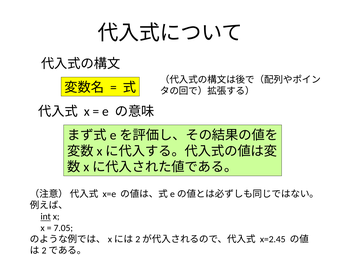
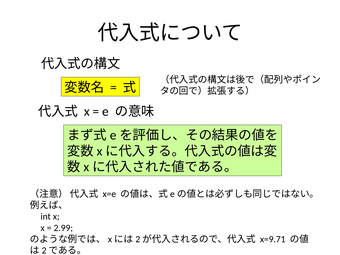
int underline: present -> none (46, 217)
7.05: 7.05 -> 2.99 (63, 228)
x=2.45: x=2.45 -> x=9.71 (273, 239)
